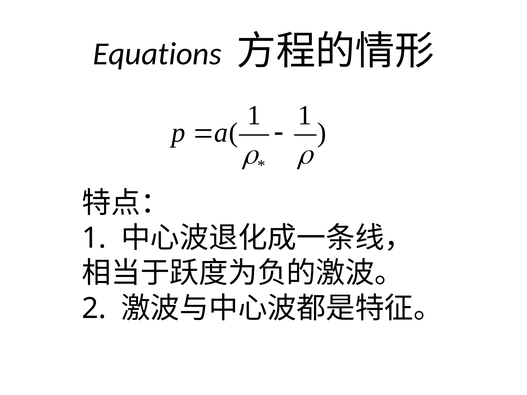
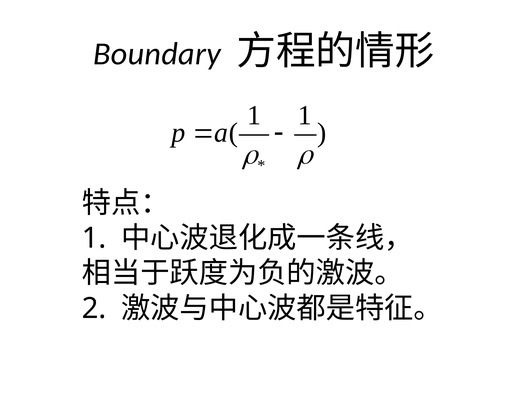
Equations: Equations -> Boundary (157, 54)
